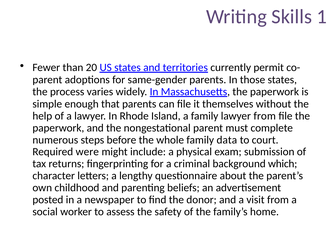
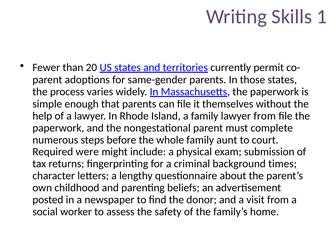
data: data -> aunt (227, 140)
which: which -> times (283, 164)
